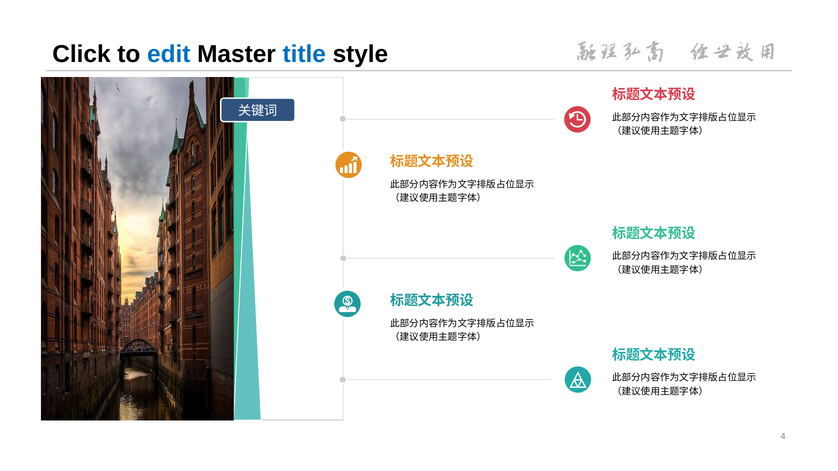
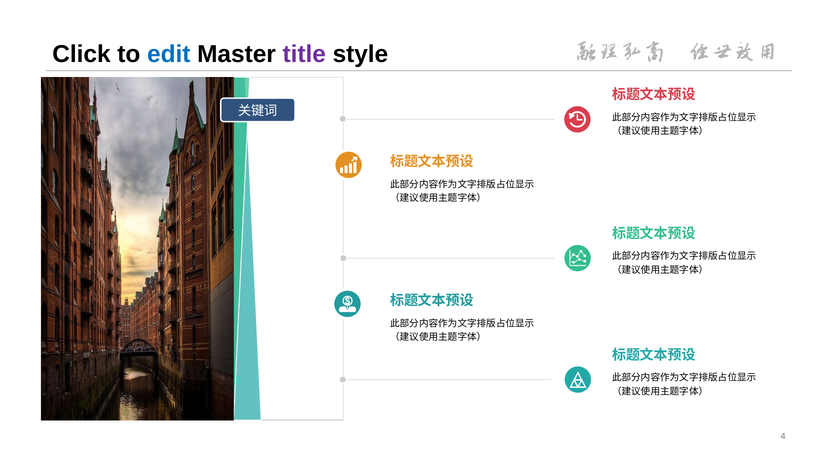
title colour: blue -> purple (304, 54)
